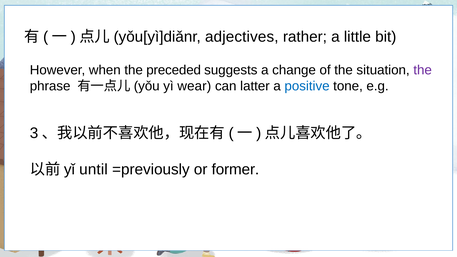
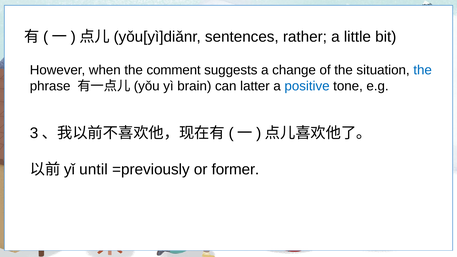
adjectives: adjectives -> sentences (242, 37)
preceded: preceded -> comment (174, 70)
the colour: purple -> blue (423, 70)
wear: wear -> brain (194, 86)
